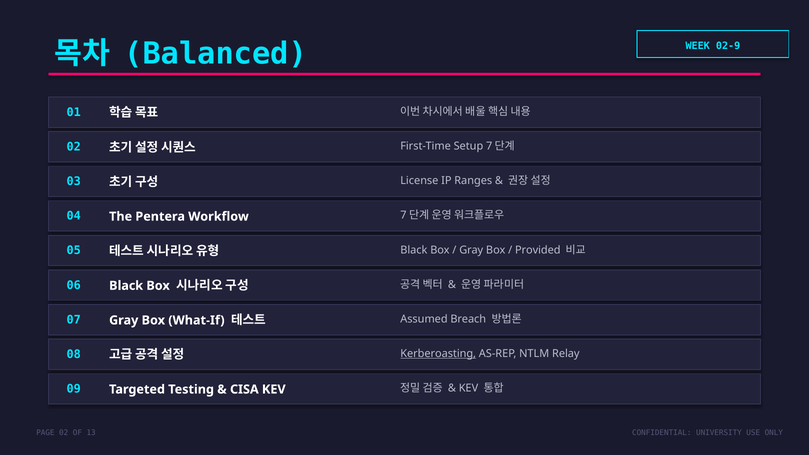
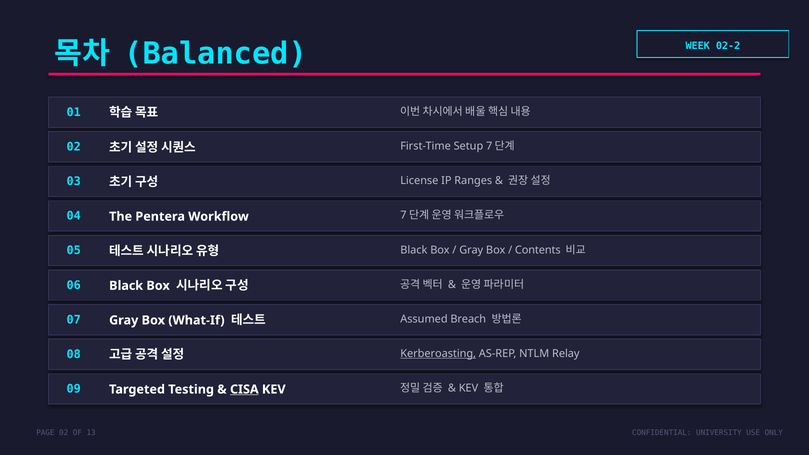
02-9: 02-9 -> 02-2 (728, 46)
Provided: Provided -> Contents (538, 250)
CISA underline: none -> present (244, 389)
